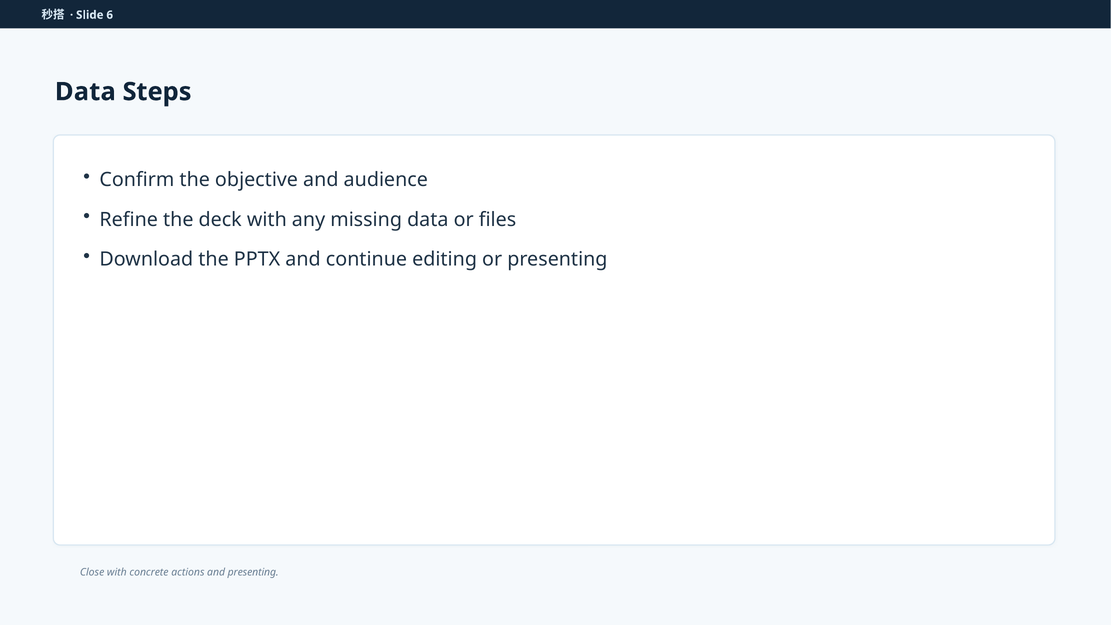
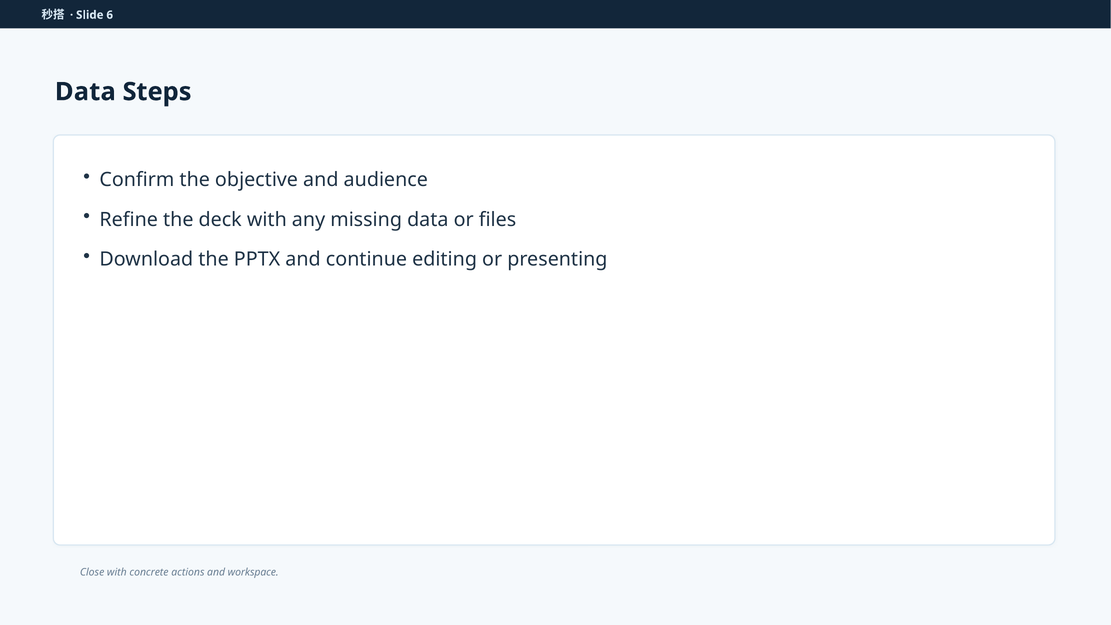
and presenting: presenting -> workspace (253, 572)
